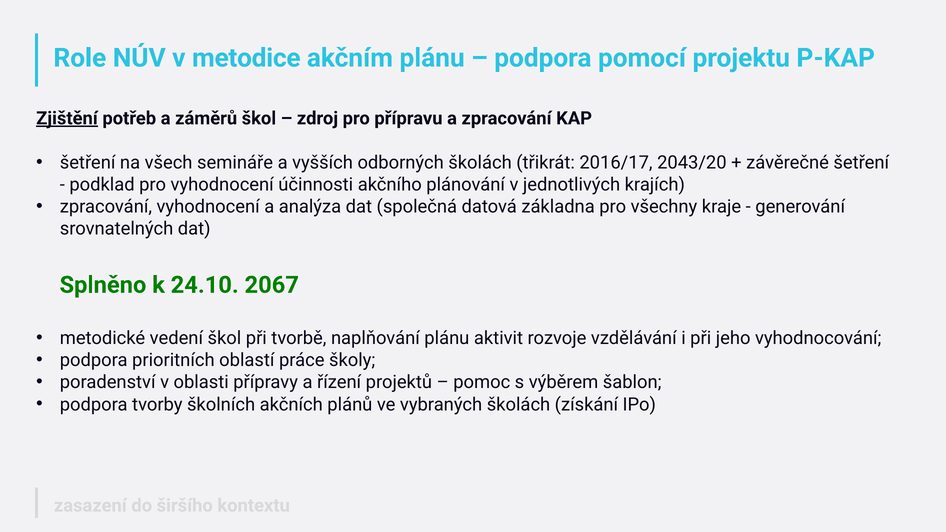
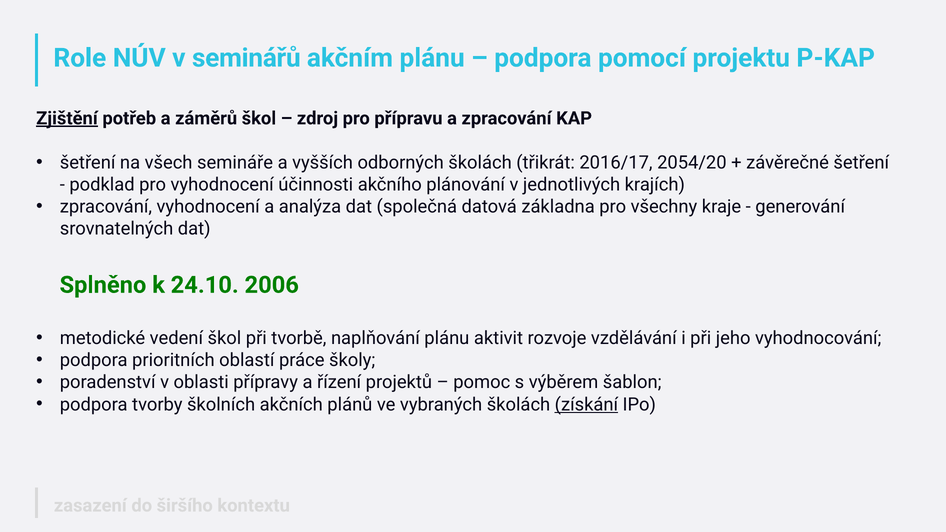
metodice: metodice -> seminářů (246, 58)
2043/20: 2043/20 -> 2054/20 (692, 162)
2067: 2067 -> 2006 (272, 285)
získání underline: none -> present (586, 405)
